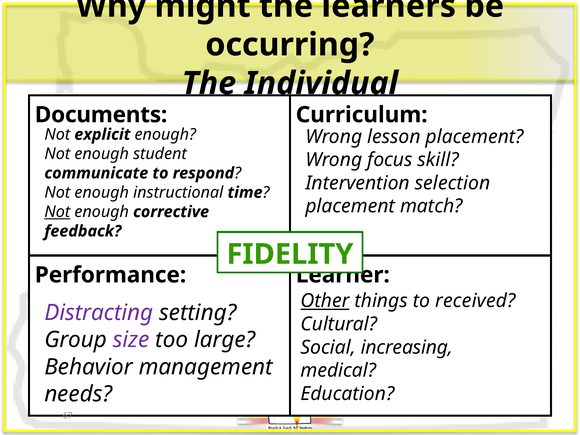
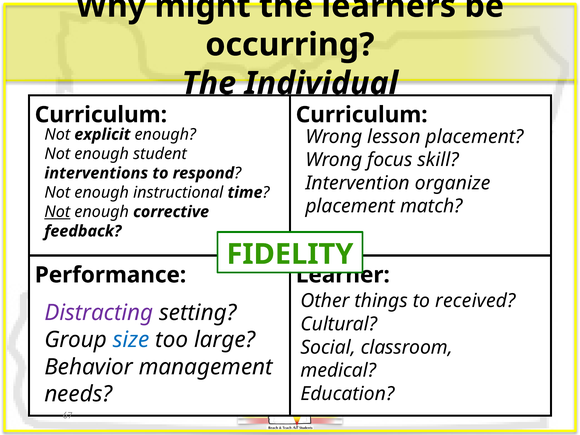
Documents: Documents -> Curriculum (101, 115)
communicate: communicate -> interventions (96, 173)
selection: selection -> organize (453, 183)
Other underline: present -> none (325, 301)
size colour: purple -> blue (131, 340)
increasing: increasing -> classroom (407, 347)
